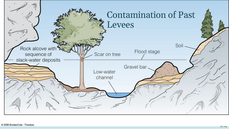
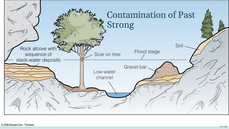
Levees: Levees -> Strong (121, 25)
